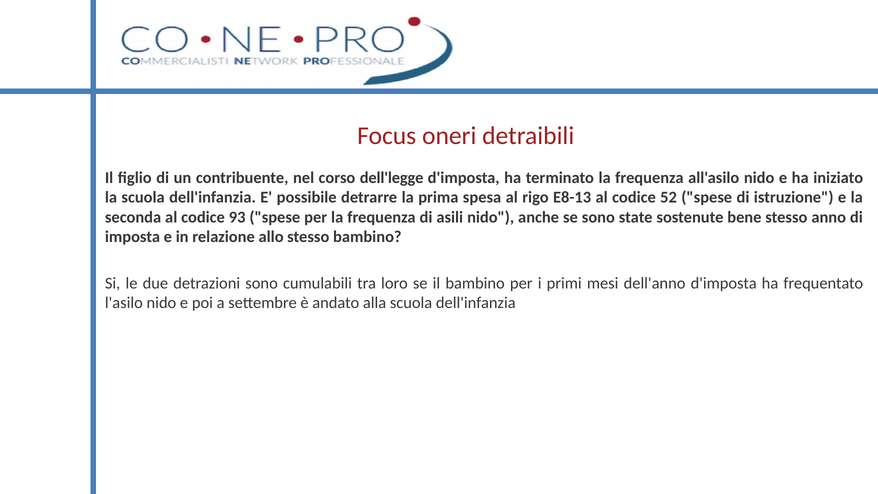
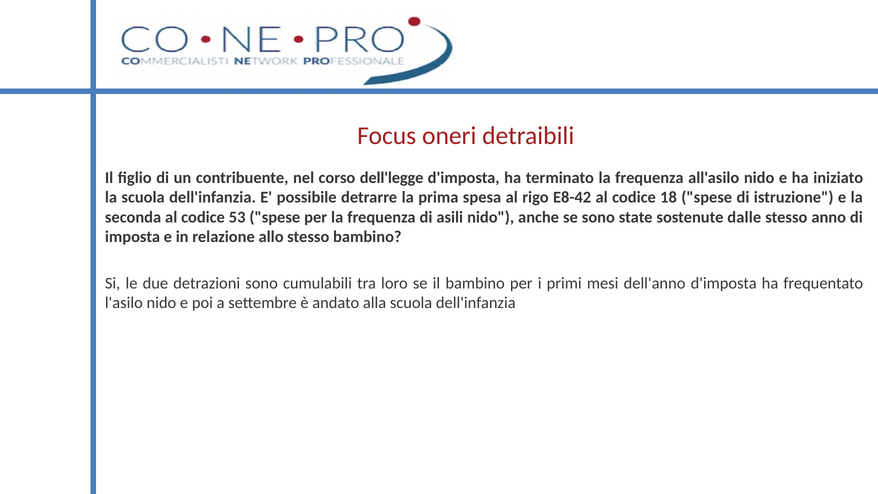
E8-13: E8-13 -> E8-42 (572, 197)
52: 52 -> 18 (669, 197)
93: 93 -> 53 (237, 217)
bene: bene -> dalle (744, 217)
